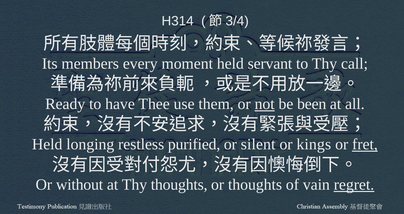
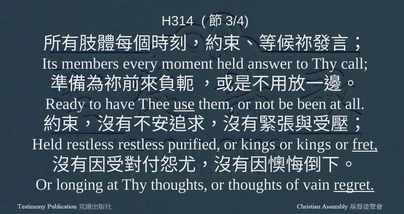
servant: servant -> answer (270, 64)
use underline: none -> present (184, 104)
not underline: present -> none (265, 104)
Held longing: longing -> restless (90, 145)
silent: silent -> kings (258, 145)
without: without -> longing (80, 185)
